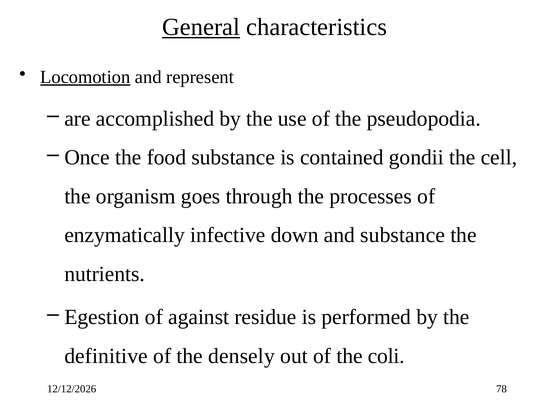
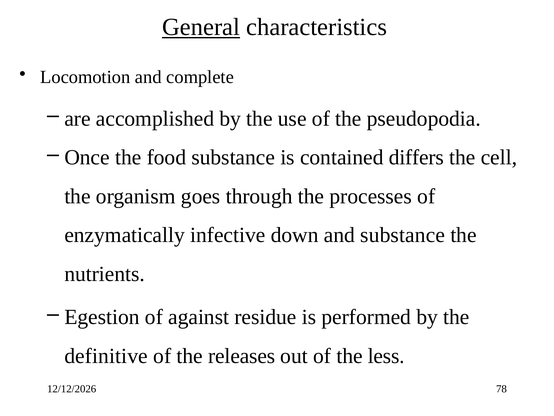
Locomotion underline: present -> none (85, 77)
represent: represent -> complete (200, 77)
gondii: gondii -> differs (416, 157)
densely: densely -> releases (242, 356)
coli: coli -> less (384, 356)
